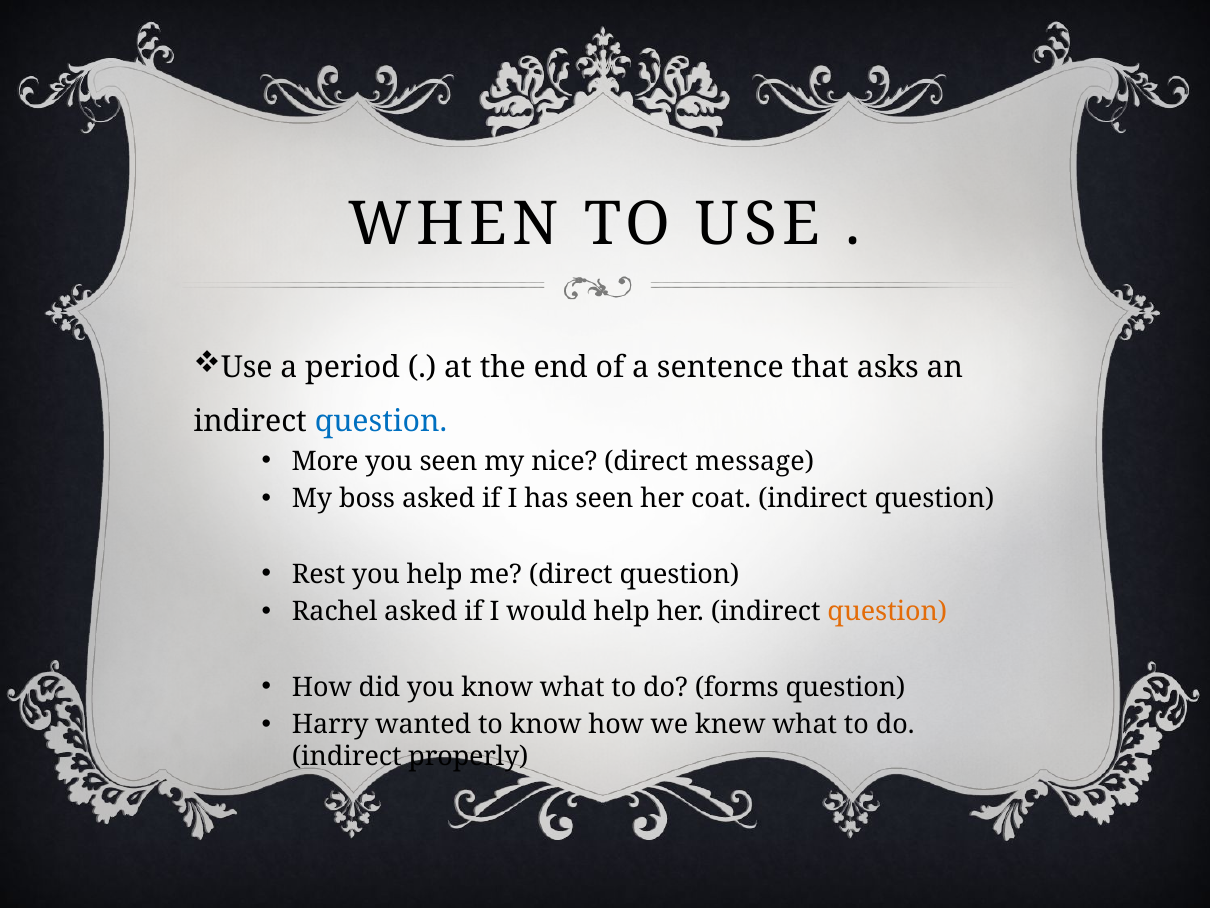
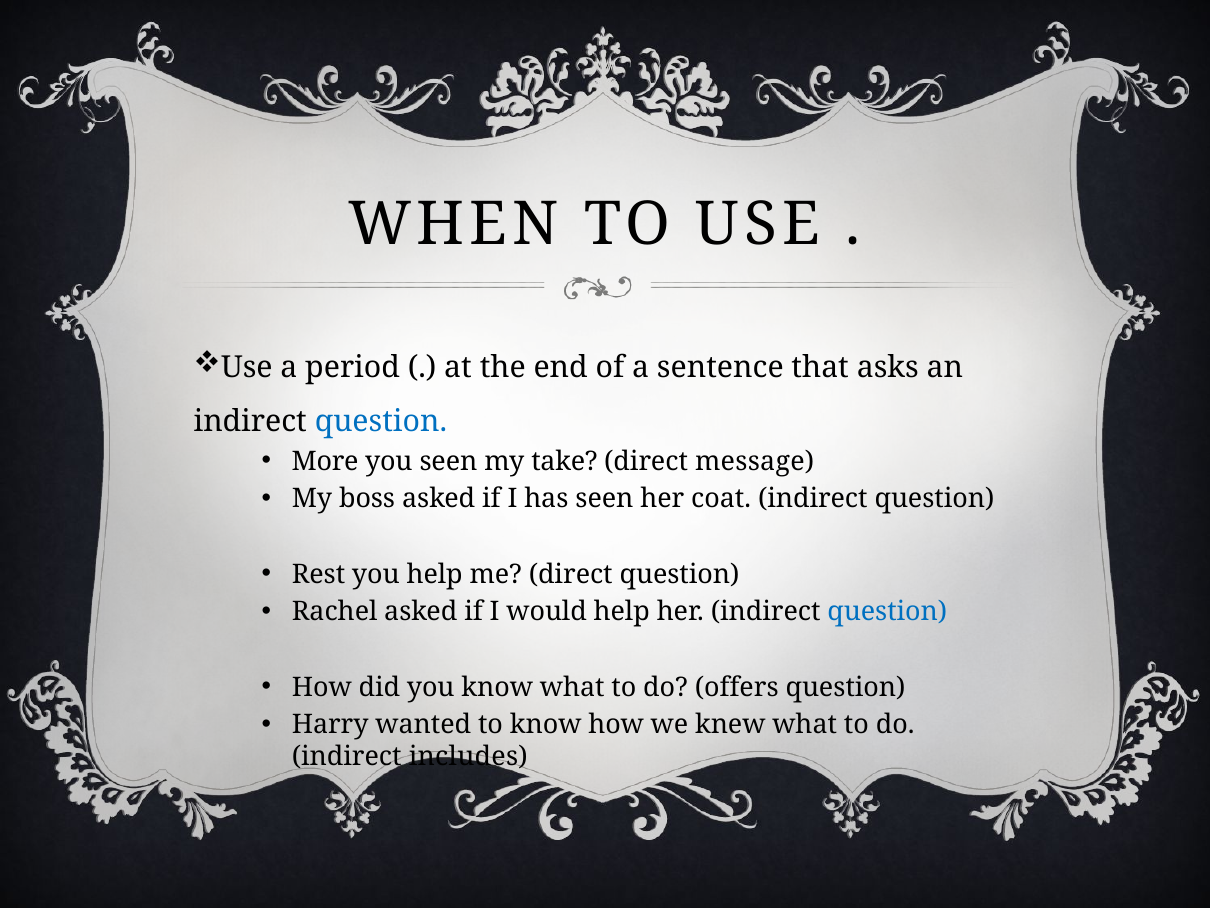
nice: nice -> take (564, 461)
question colour: orange -> blue (887, 612)
forms: forms -> offers (737, 687)
properly: properly -> includes (468, 757)
